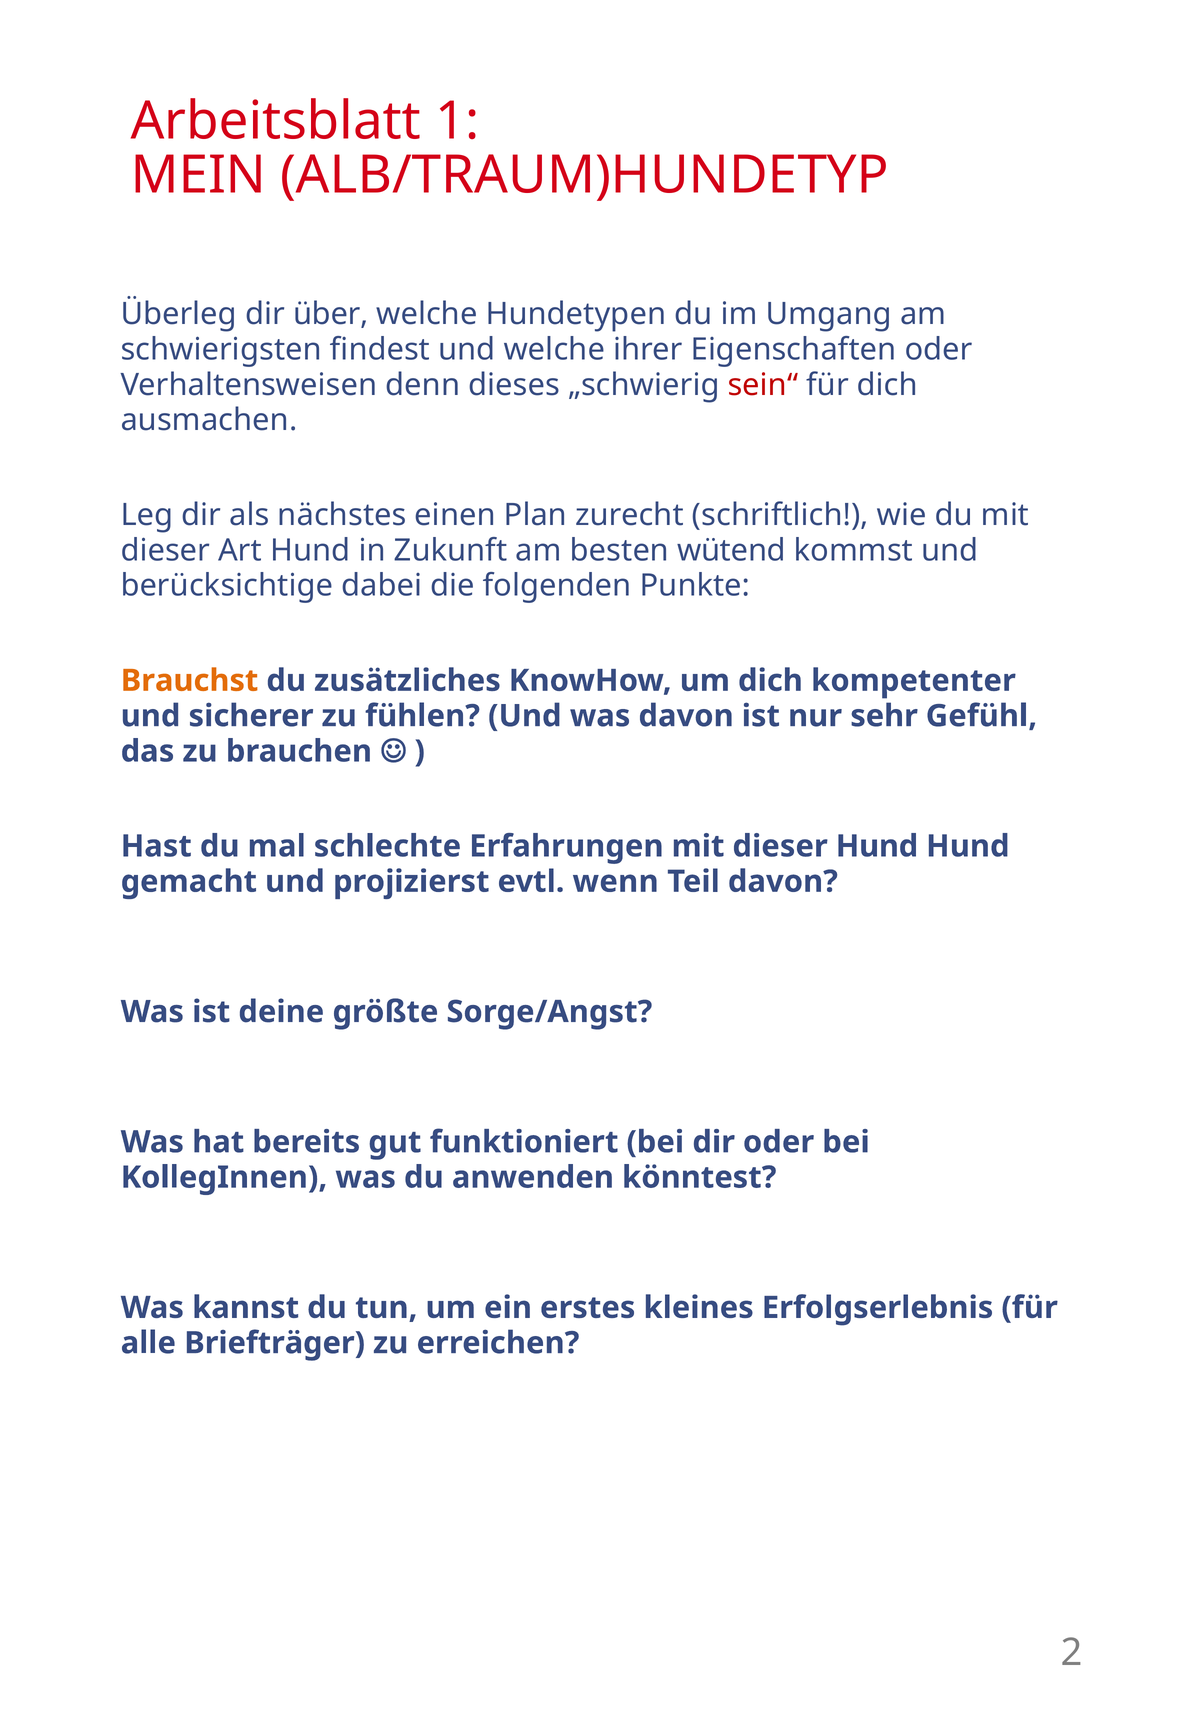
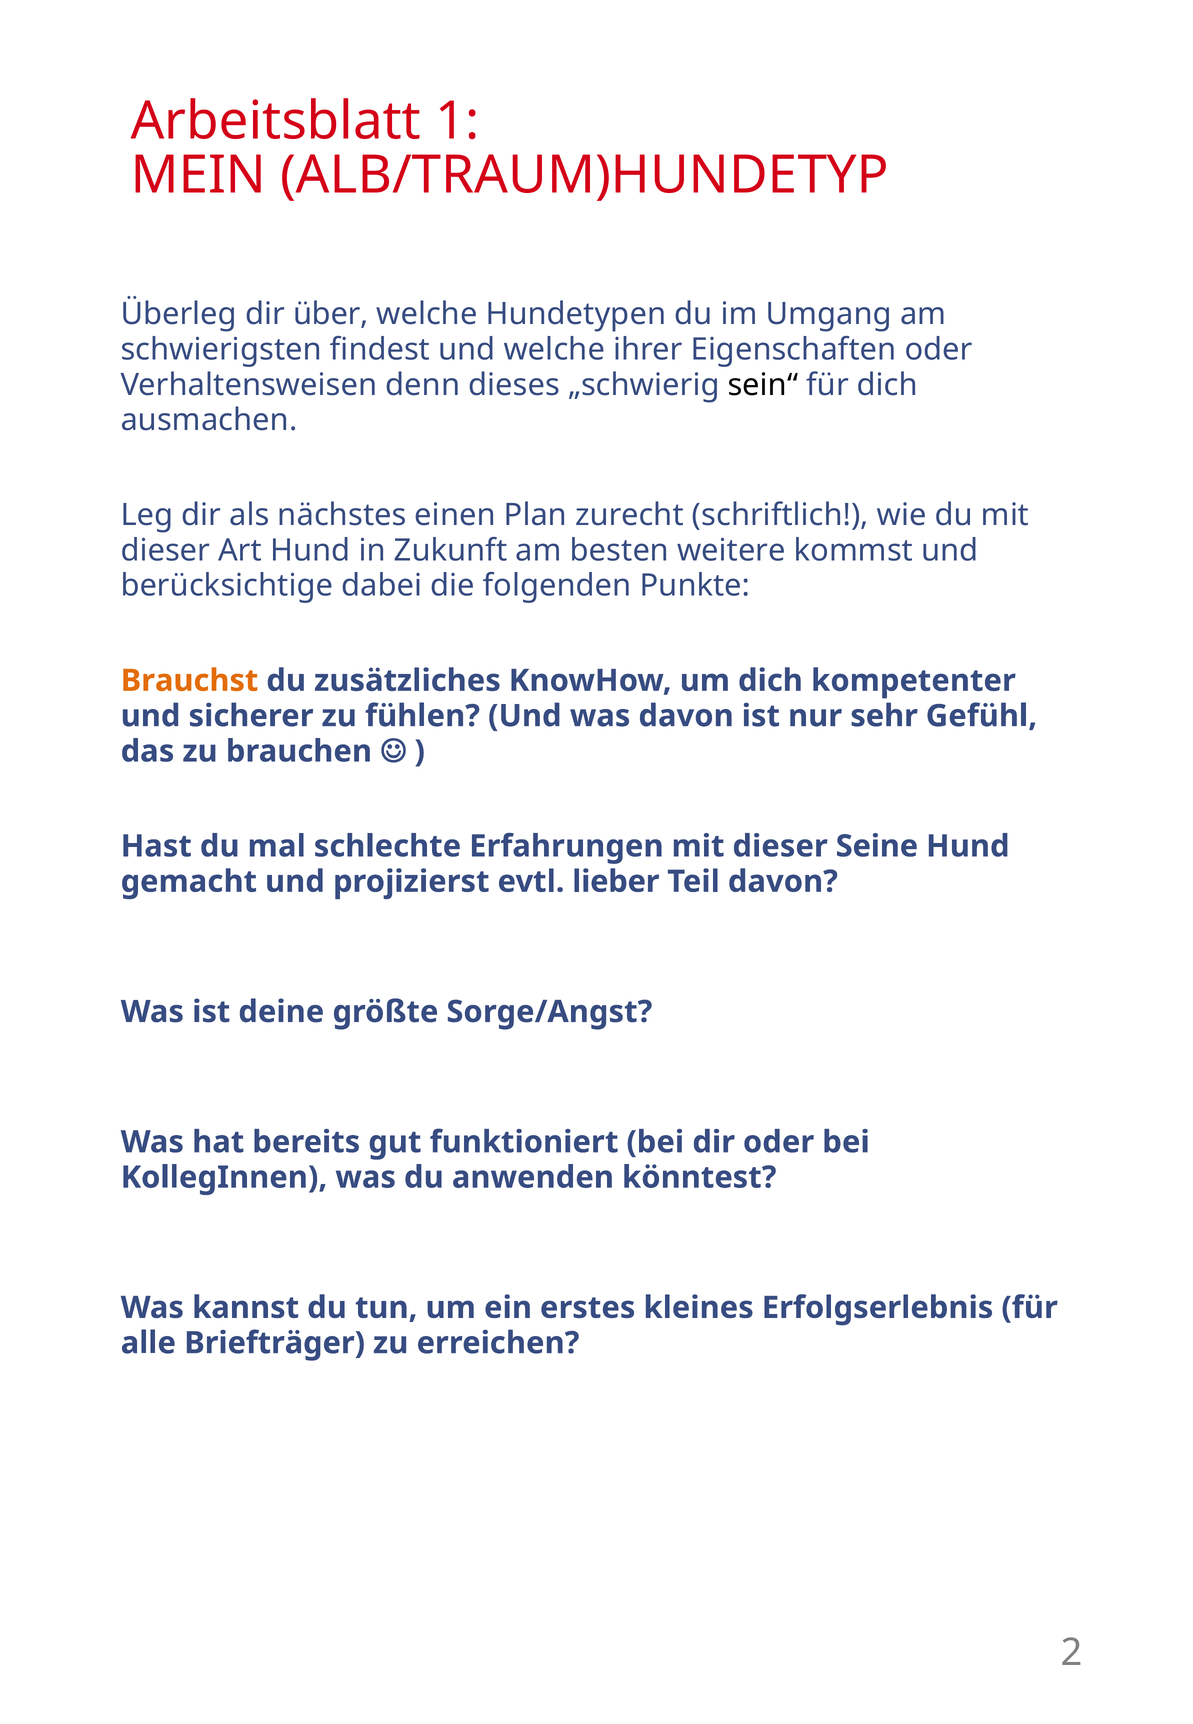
sein“ colour: red -> black (763, 385)
wütend: wütend -> weitere (731, 550)
dieser Hund: Hund -> Seine (877, 846)
wenn: wenn -> lieber (616, 881)
